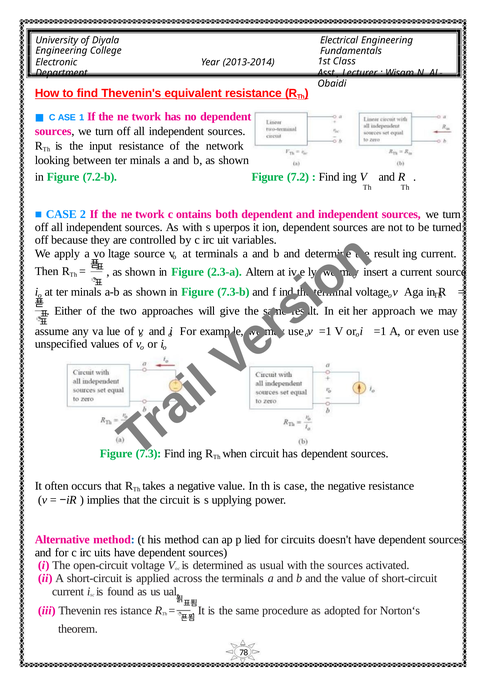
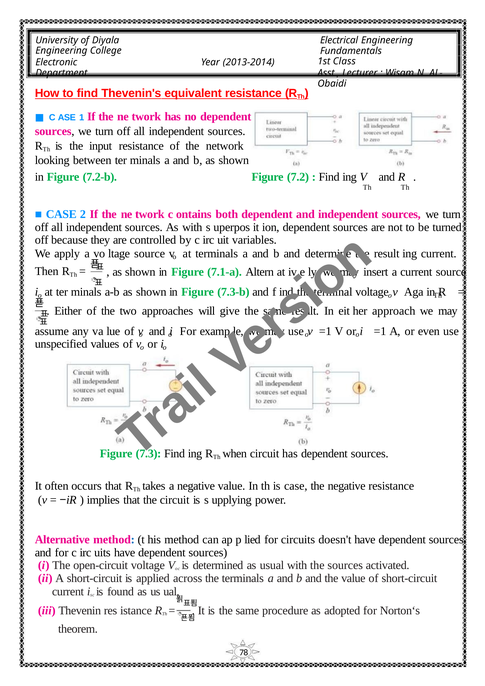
2.3-a: 2.3-a -> 7.1-a (225, 272)
